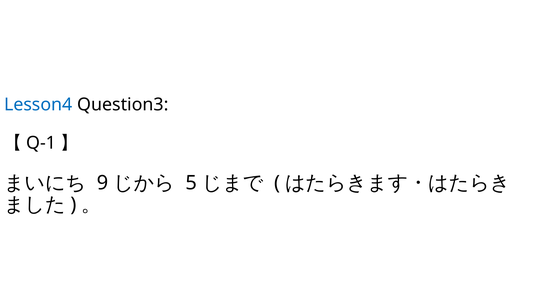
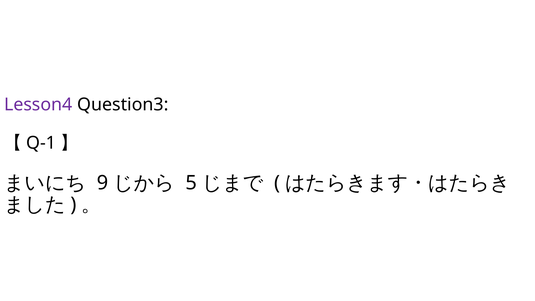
Lesson4 colour: blue -> purple (38, 105)
